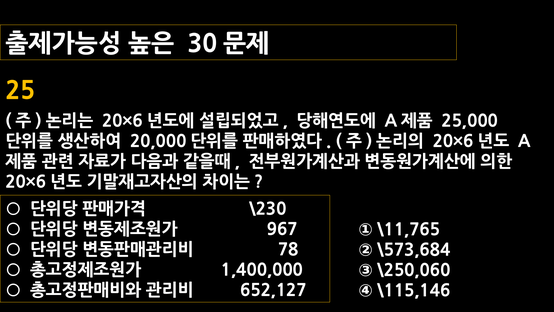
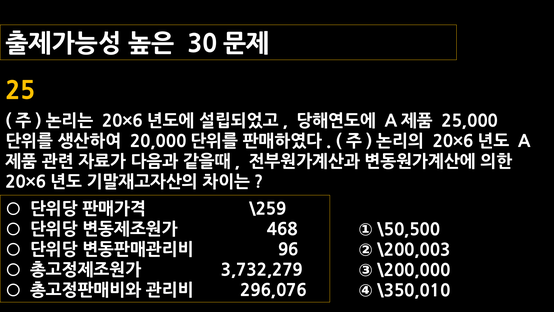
\230: \230 -> \259 (268, 209)
967: 967 -> 468 (282, 229)
\11,765: \11,765 -> \50,500 (409, 229)
78: 78 -> 96 (288, 250)
\573,684: \573,684 -> \200,003 (414, 250)
1,400,000: 1,400,000 -> 3,732,279 (262, 270)
\250,060: \250,060 -> \200,000 (414, 270)
652,127: 652,127 -> 296,076 (273, 290)
\115,146: \115,146 -> \350,010 (414, 290)
